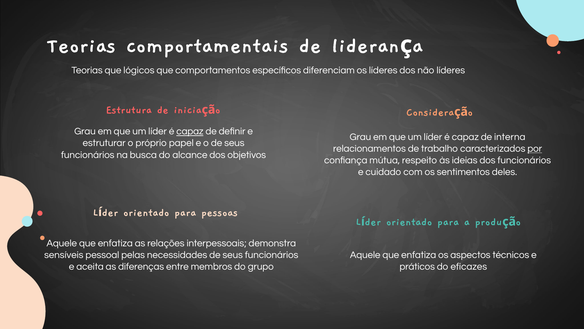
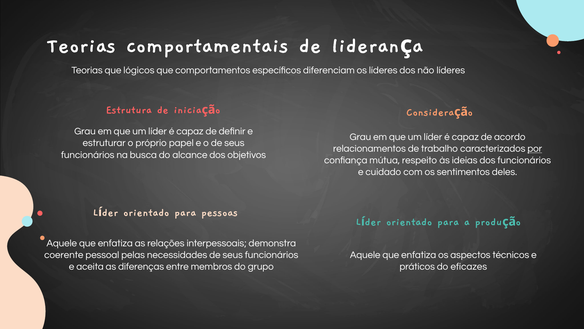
capaz underline: present -> none (190, 131)
interna: interna -> acordo (510, 137)
sensíveis: sensíveis -> coerente (64, 255)
